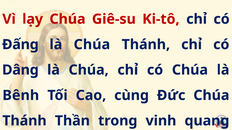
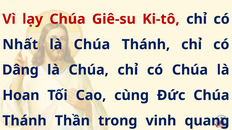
Đấng: Đấng -> Nhất (20, 45)
Bênh: Bênh -> Hoan (21, 96)
